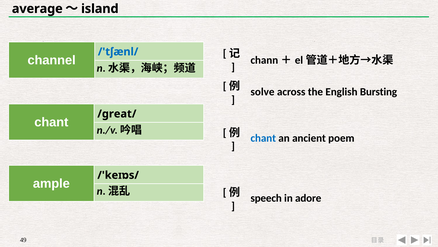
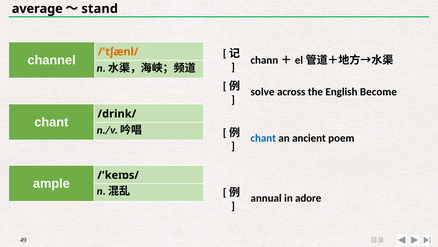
island: island -> stand (100, 9)
/'tʃænl/ colour: blue -> orange (118, 52)
Bursting: Bursting -> Become (378, 92)
/great/: /great/ -> /drink/ (117, 114)
speech: speech -> annual (266, 198)
